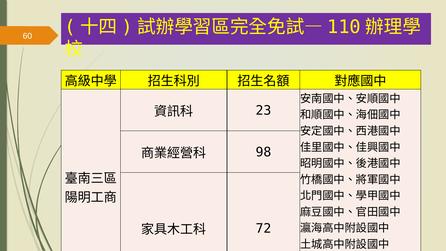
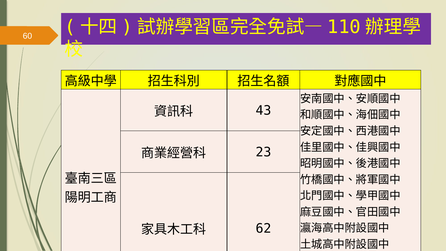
23: 23 -> 43 (263, 110)
98: 98 -> 23 (263, 152)
72: 72 -> 62 (263, 228)
